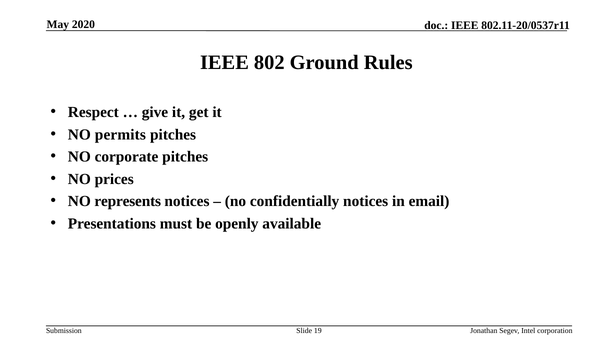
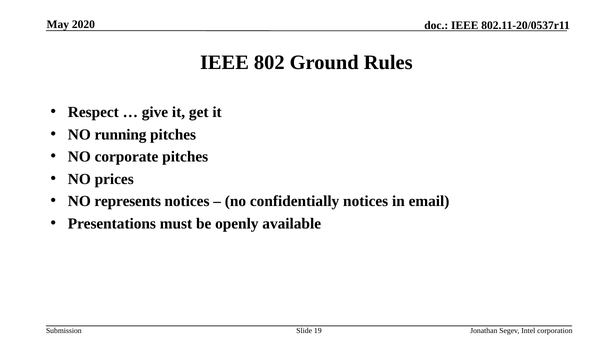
permits: permits -> running (121, 134)
